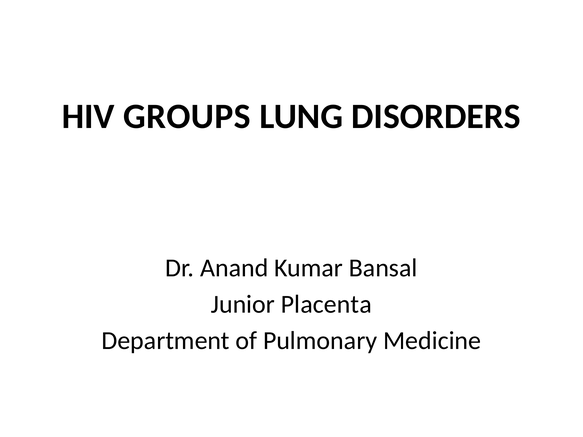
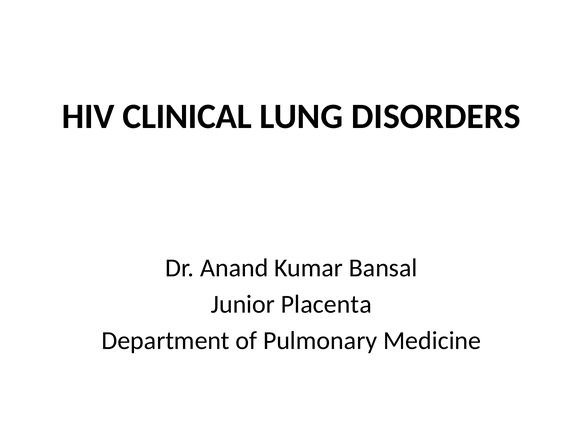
GROUPS: GROUPS -> CLINICAL (187, 116)
